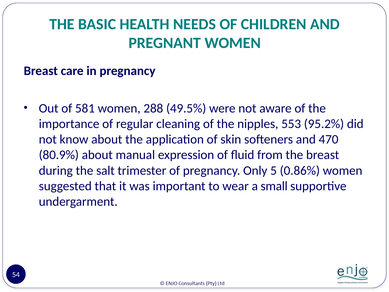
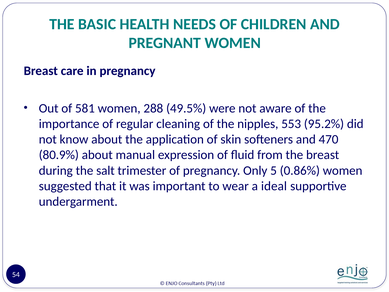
small: small -> ideal (274, 186)
